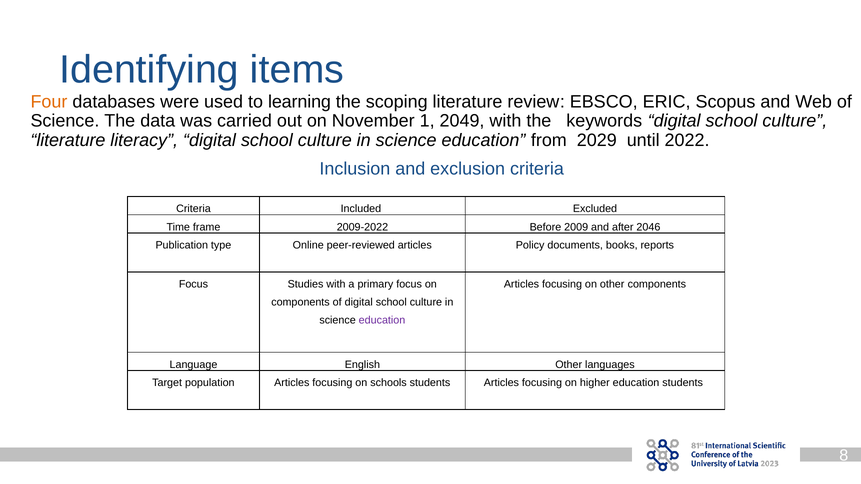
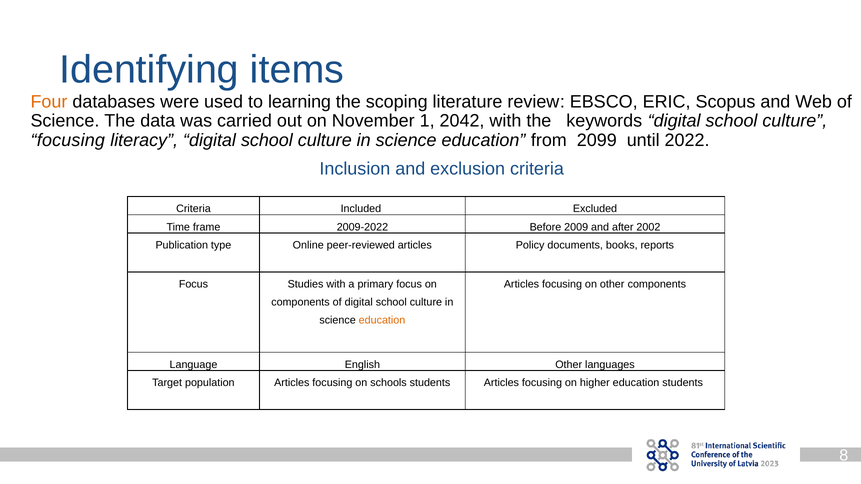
2049: 2049 -> 2042 (462, 121)
literature: literature -> focusing (68, 141)
2029: 2029 -> 2099 (597, 141)
2046: 2046 -> 2002 (648, 227)
education colour: purple -> orange (382, 321)
